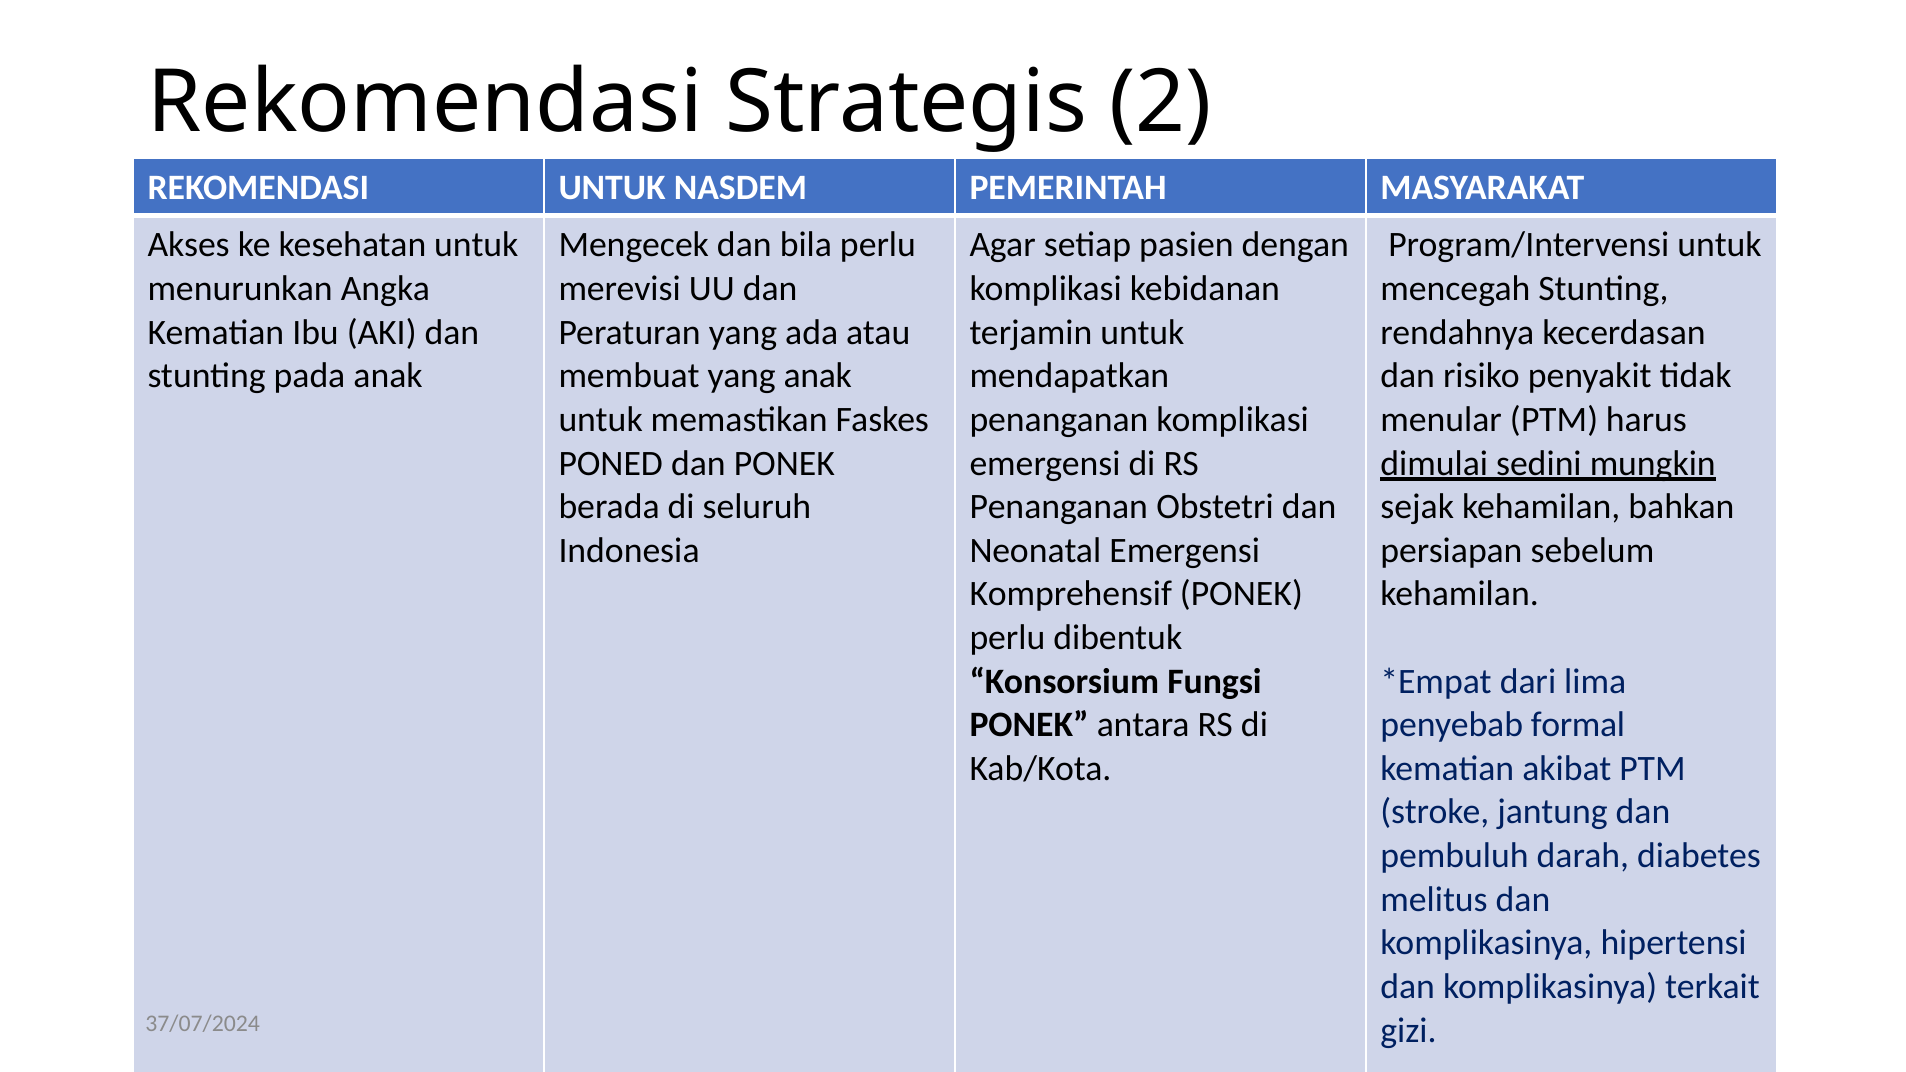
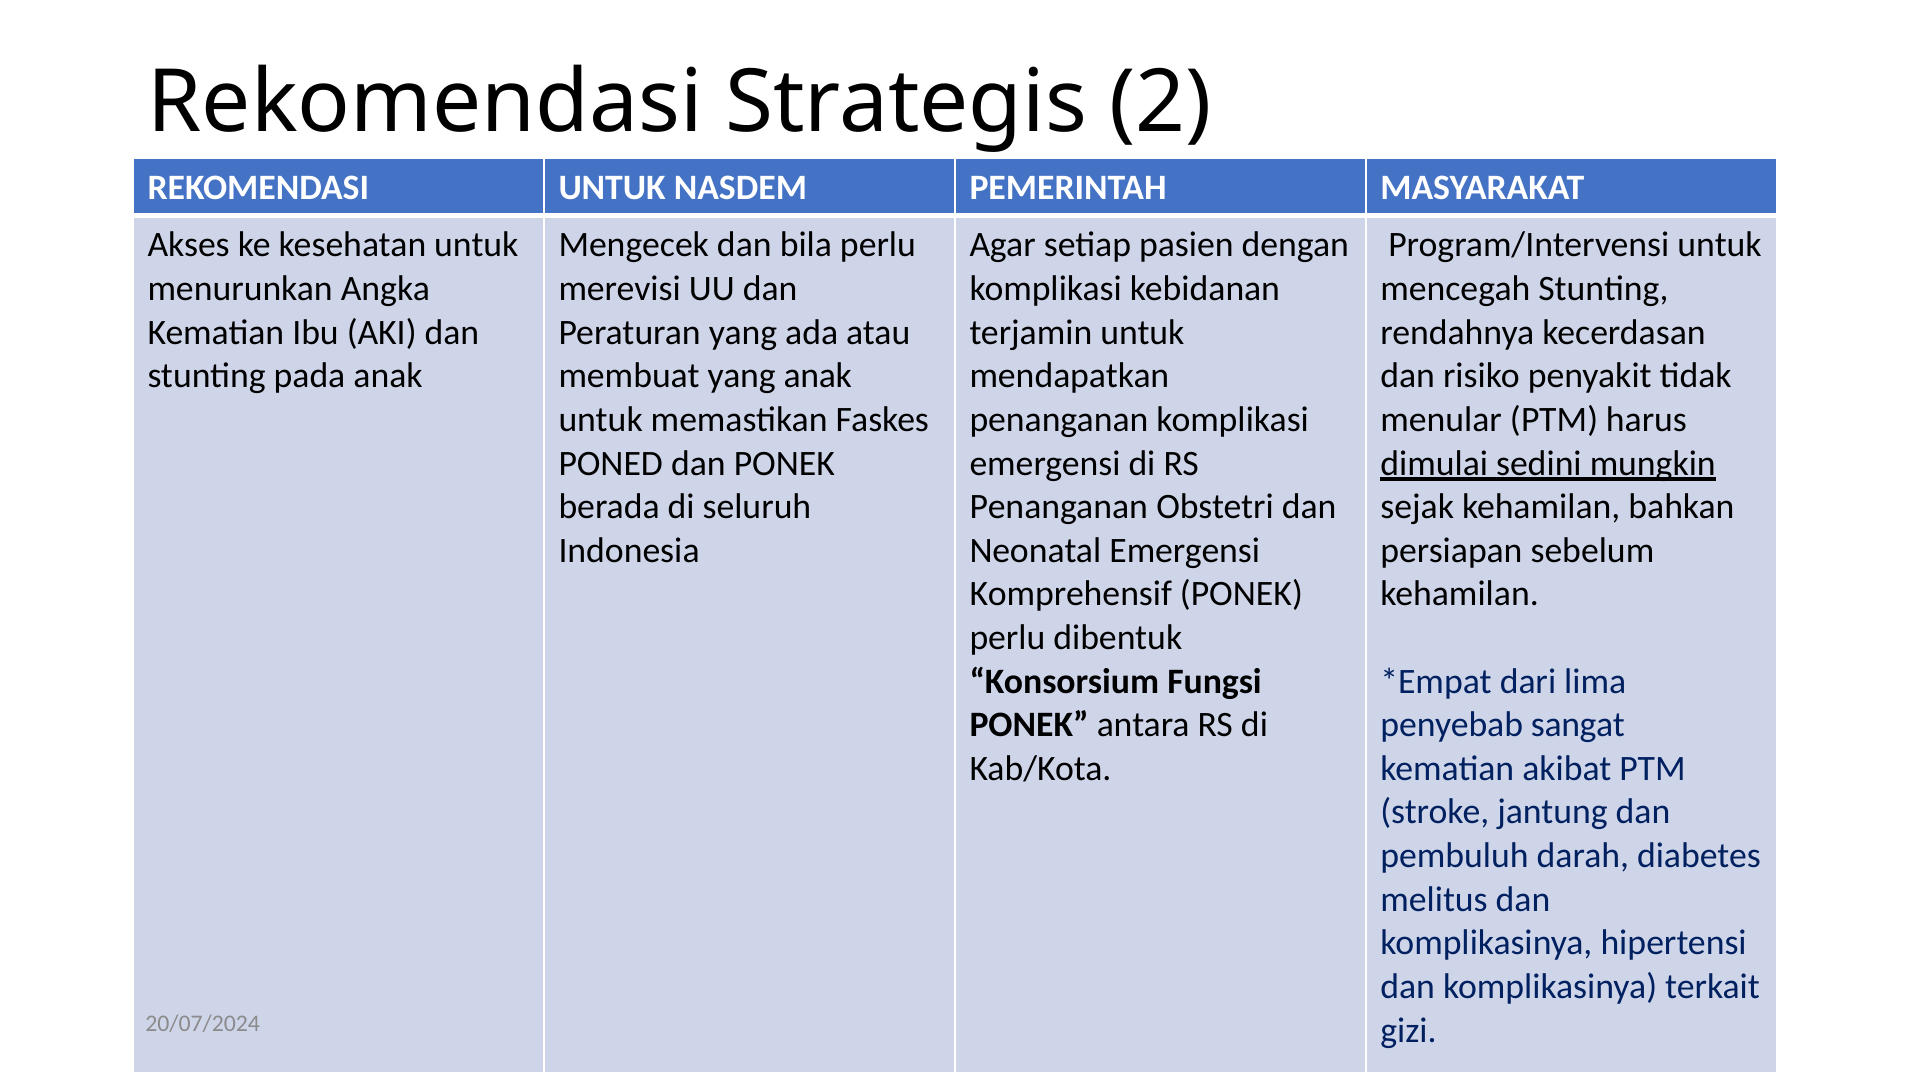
formal: formal -> sangat (1578, 725)
37/07/2024: 37/07/2024 -> 20/07/2024 (203, 1024)
